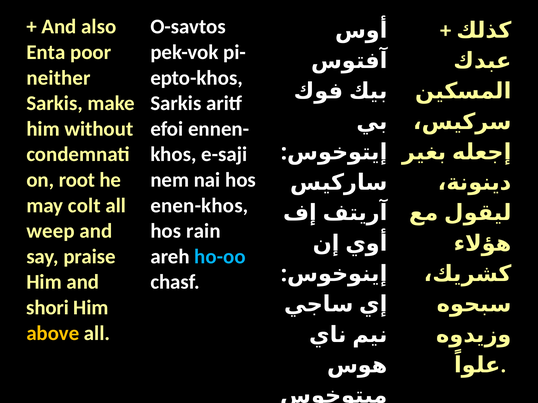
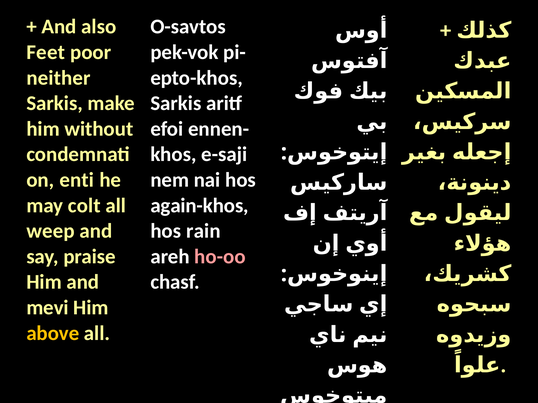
Enta: Enta -> Feet (46, 52)
root: root -> enti (77, 180)
enen-khos: enen-khos -> again-khos (200, 206)
ho-oo colour: light blue -> pink (220, 257)
shori: shori -> mevi (48, 308)
